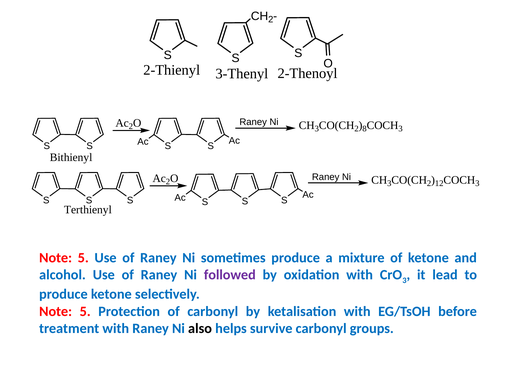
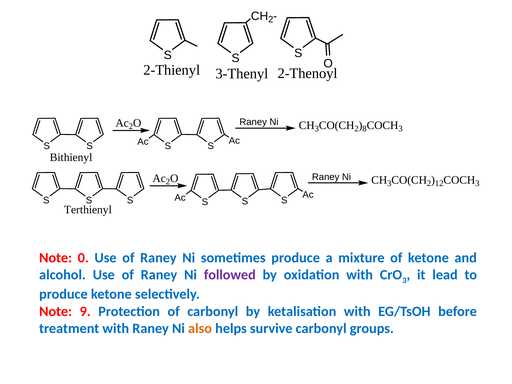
5: 5 -> 0 (83, 258)
5: 5 -> 9 (85, 311)
also colour: black -> orange (200, 328)
